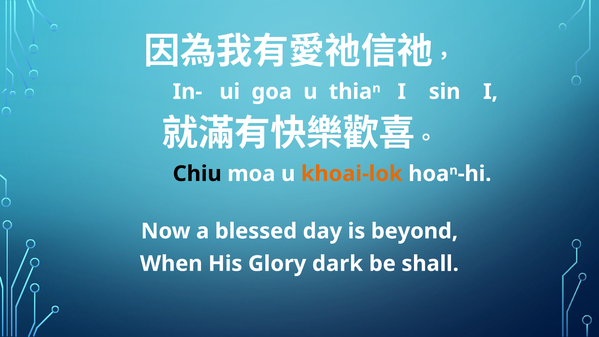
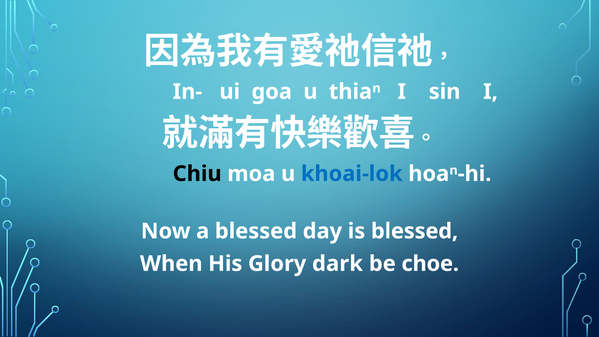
khoai-lok colour: orange -> blue (352, 174)
is beyond: beyond -> blessed (415, 231)
shall: shall -> choe (430, 264)
